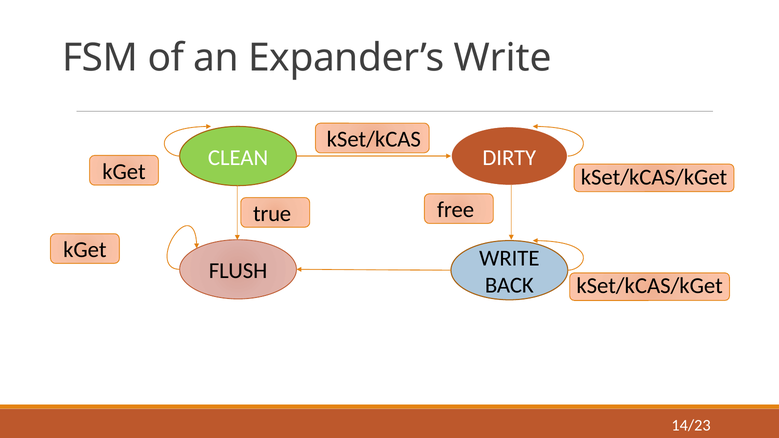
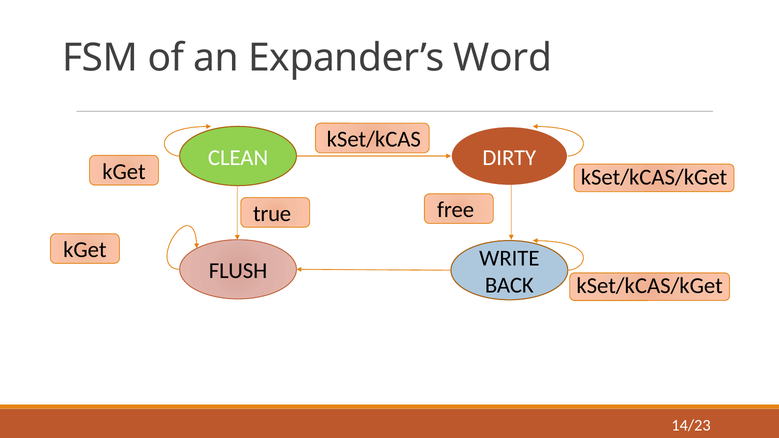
Expander’s Write: Write -> Word (503, 58)
